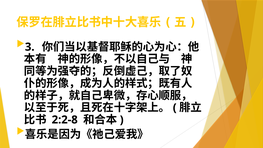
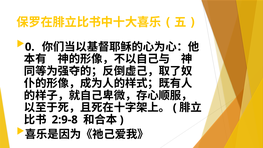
3: 3 -> 0 (30, 47)
2:2-8: 2:2-8 -> 2:9-8 (65, 120)
